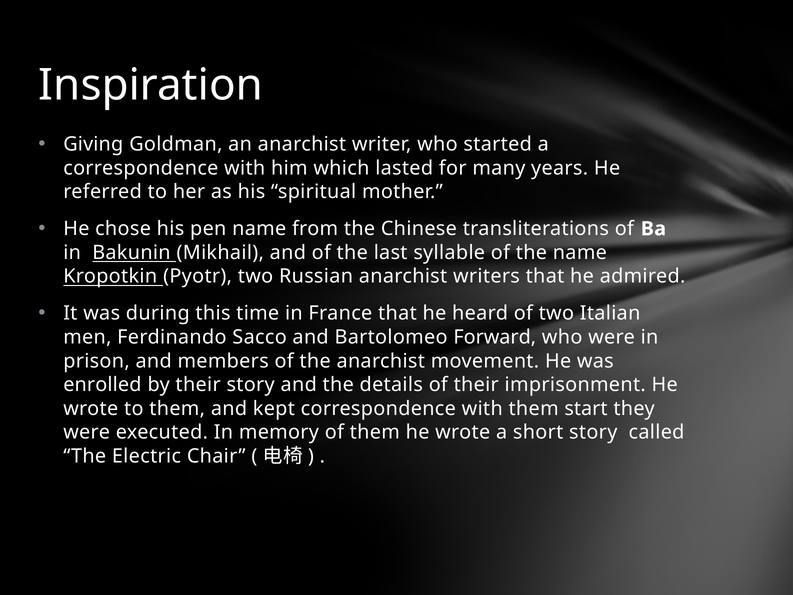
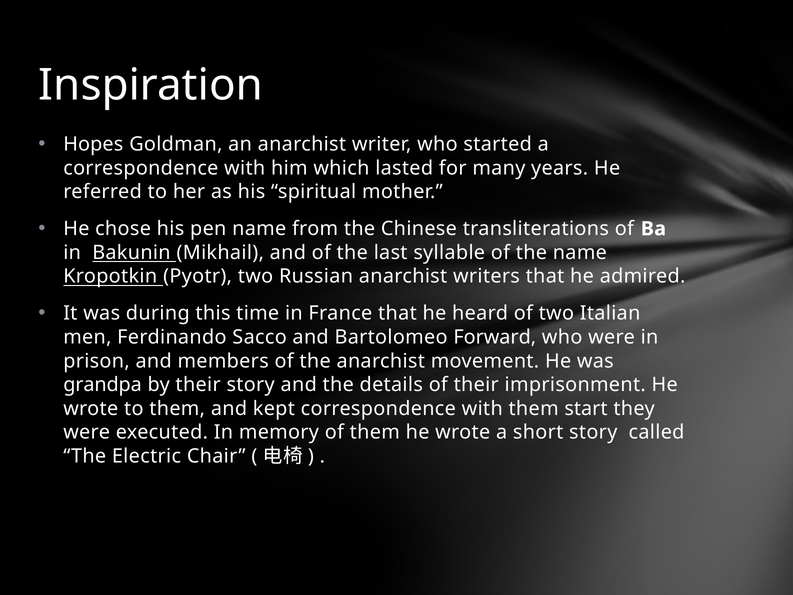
Giving: Giving -> Hopes (93, 144)
enrolled: enrolled -> grandpa (103, 385)
